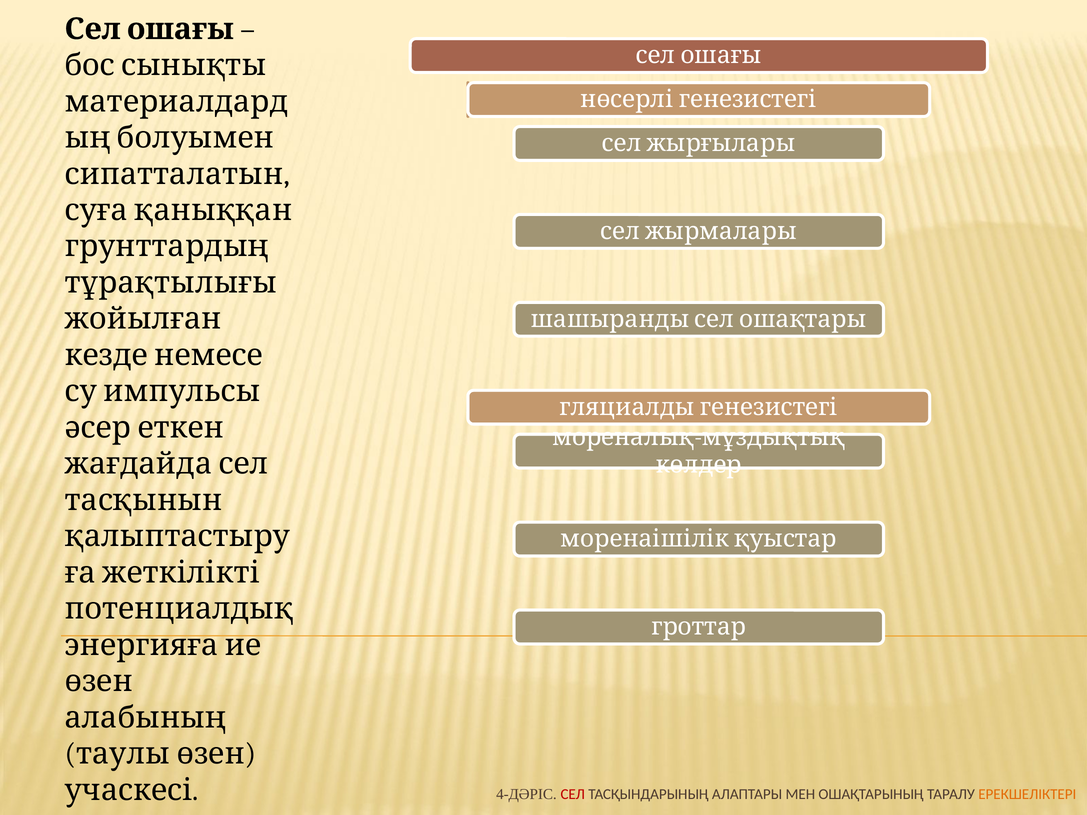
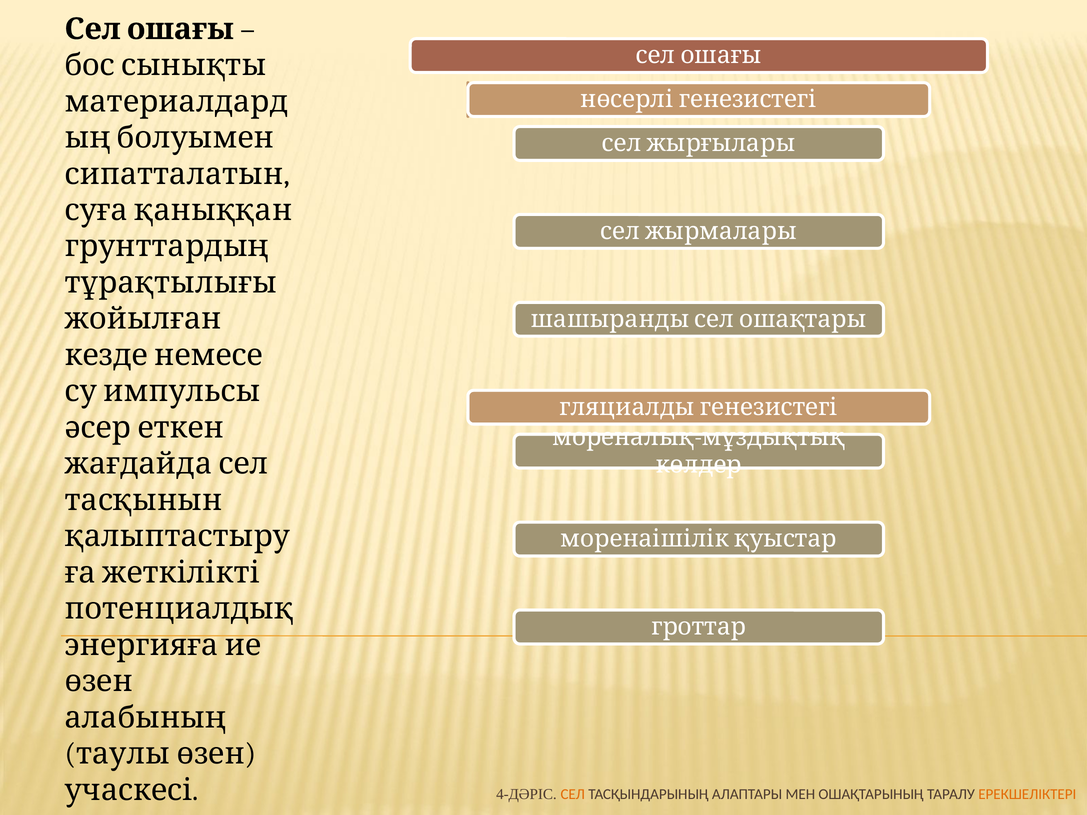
СЕЛ colour: red -> orange (573, 794)
